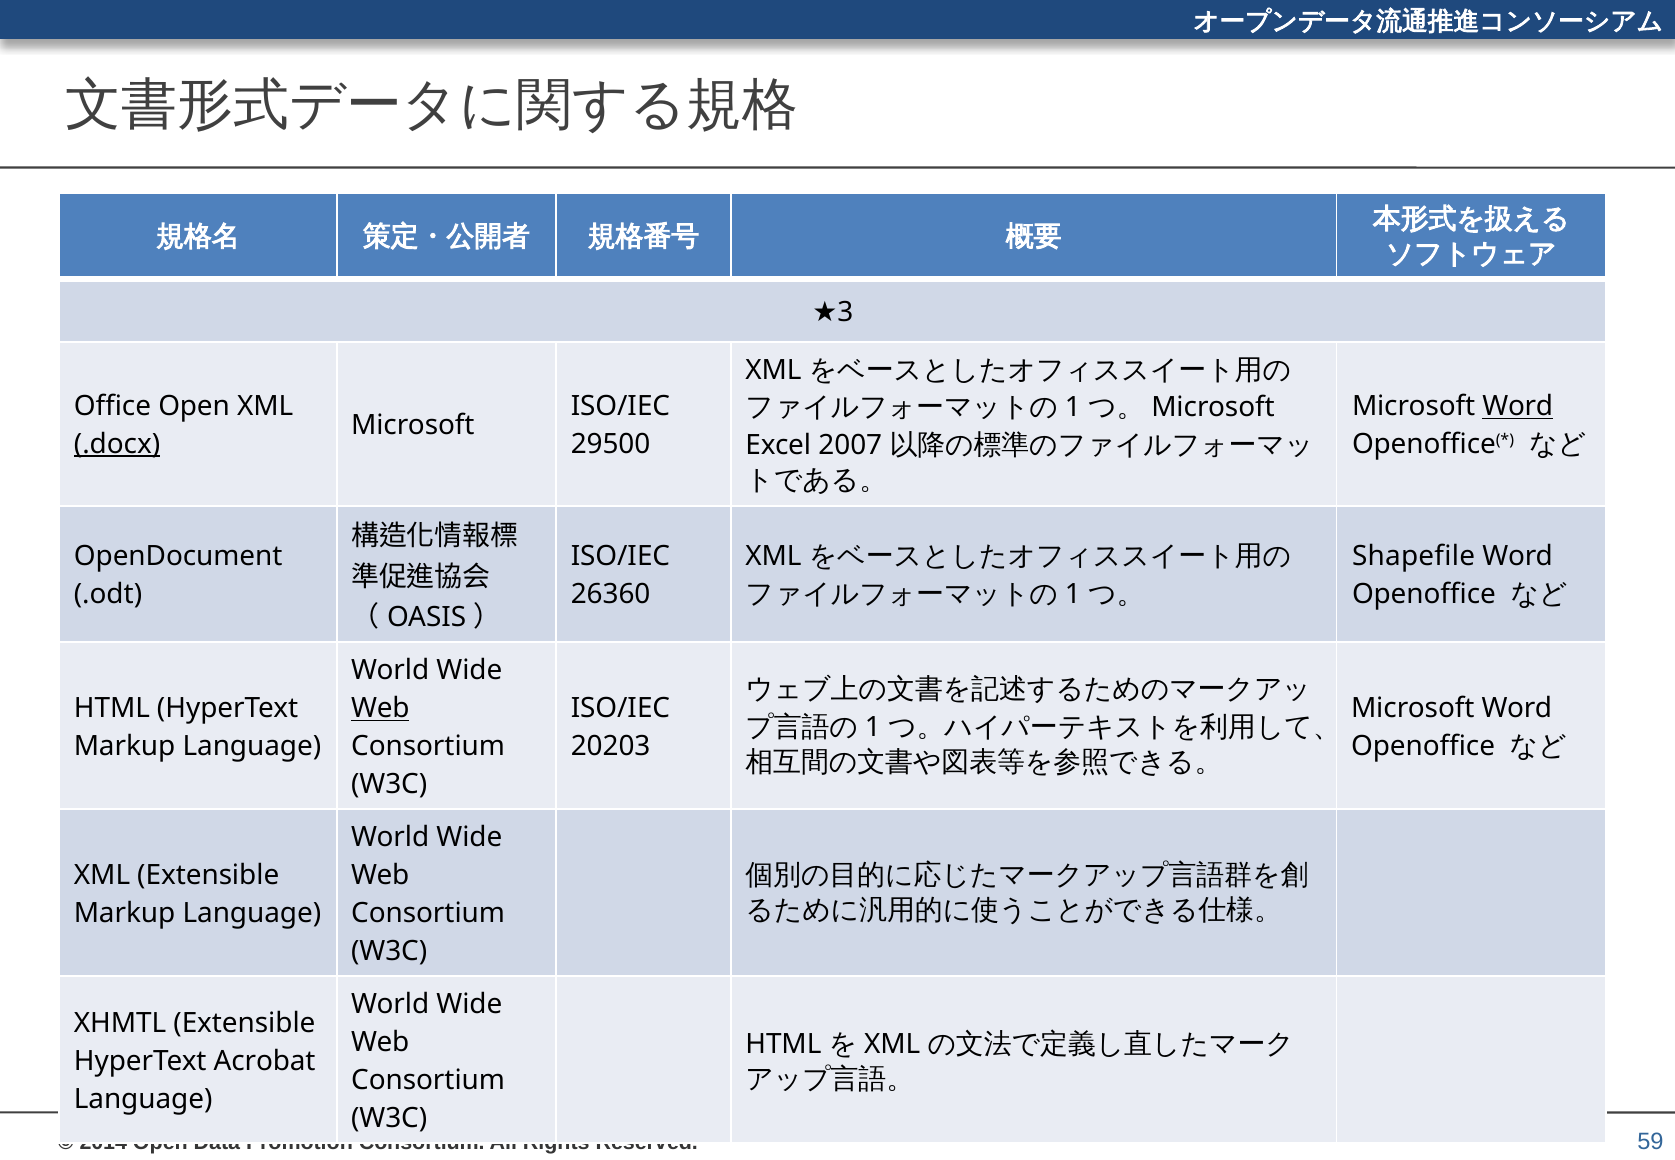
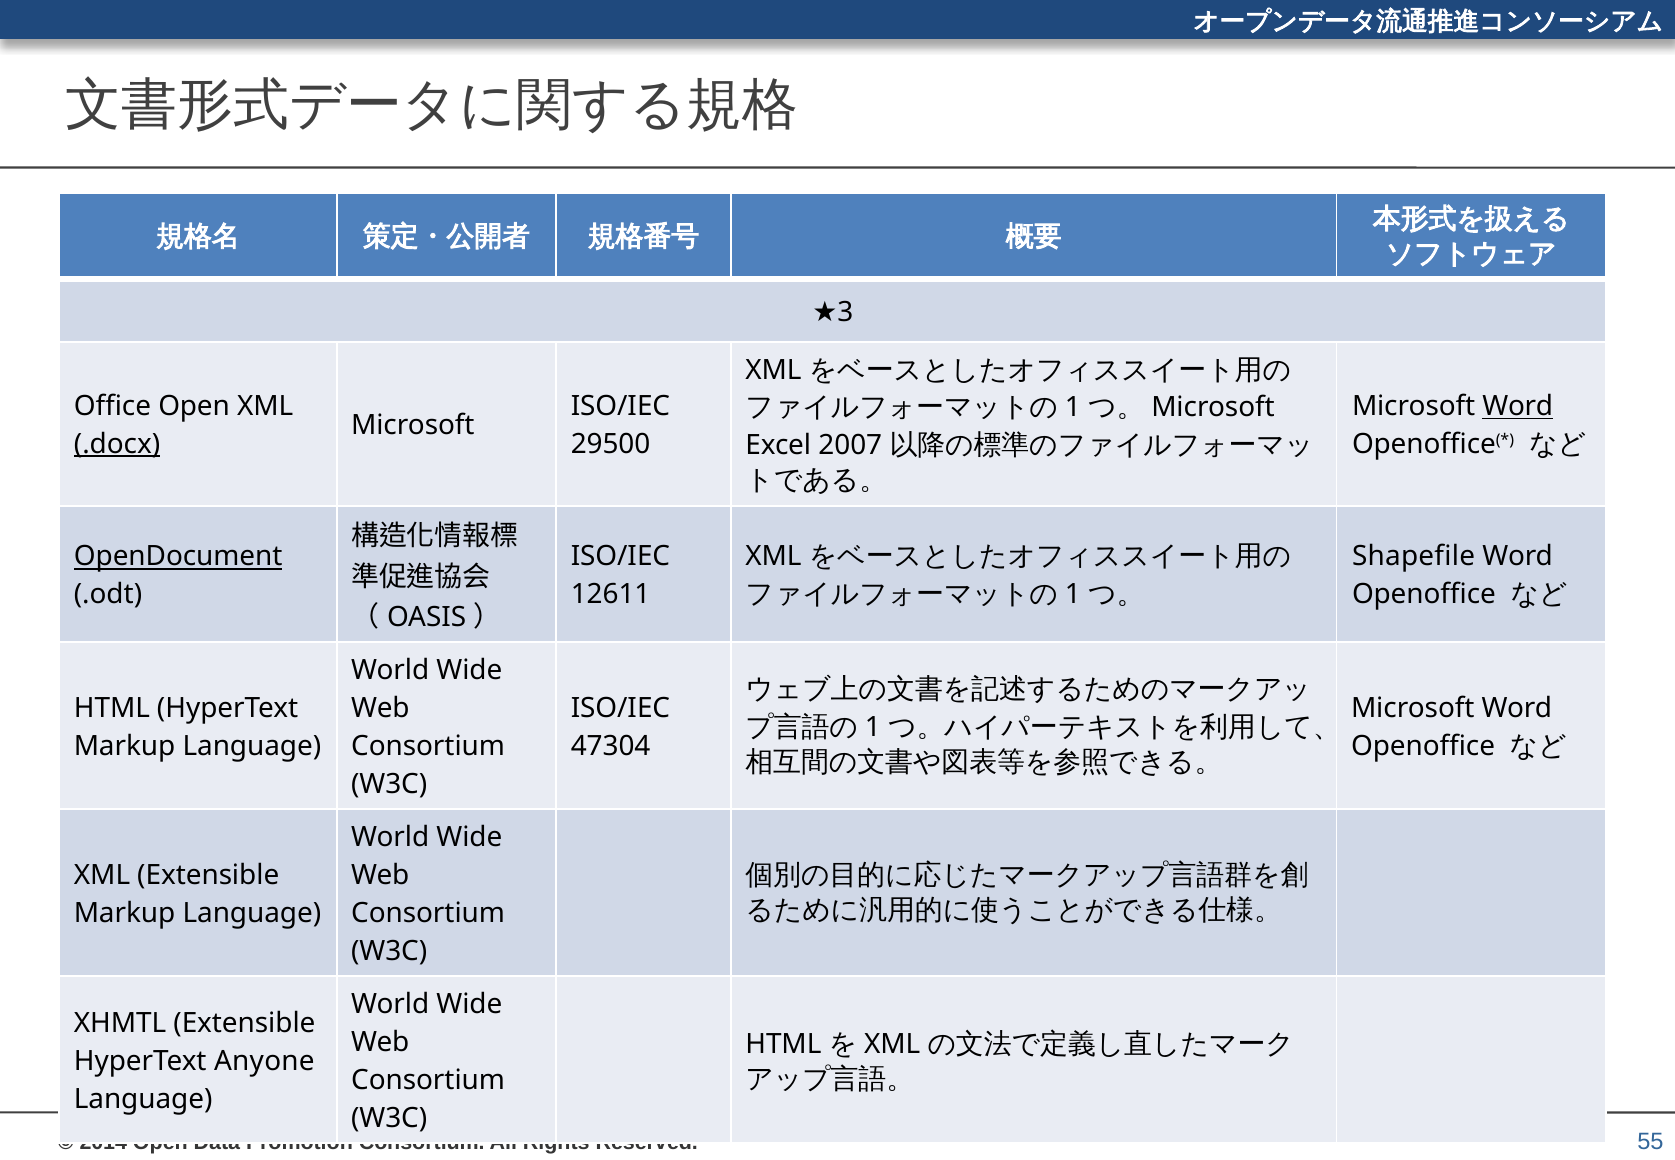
OpenDocument underline: none -> present (178, 556)
26360: 26360 -> 12611 (611, 594)
Web underline: present -> none (380, 708)
20203: 20203 -> 47304 (611, 746)
Acrobat: Acrobat -> Anyone (264, 1061)
59: 59 -> 55 (1650, 1141)
